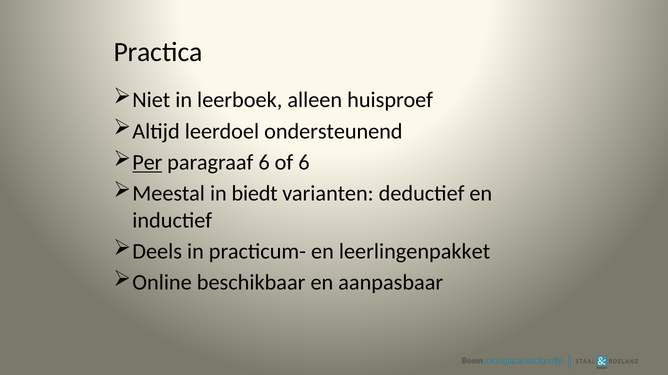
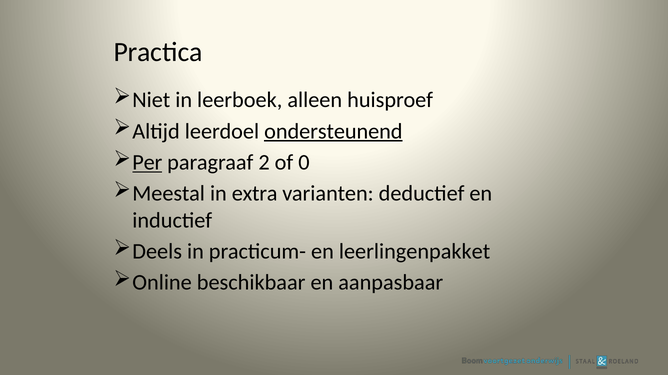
ondersteunend underline: none -> present (333, 131)
paragraaf 6: 6 -> 2 (264, 163)
of 6: 6 -> 0 (304, 163)
biedt: biedt -> extra (255, 194)
